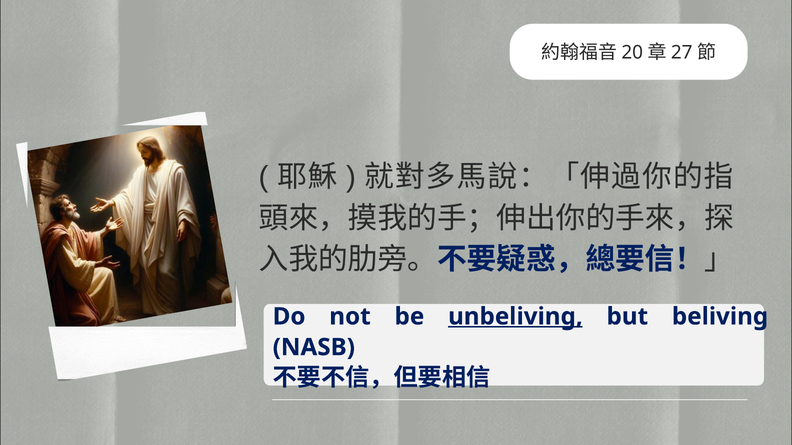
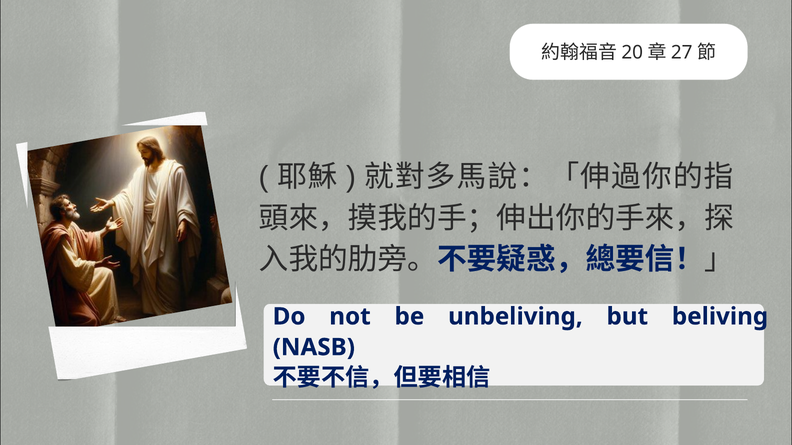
unbeliving underline: present -> none (515, 317)
